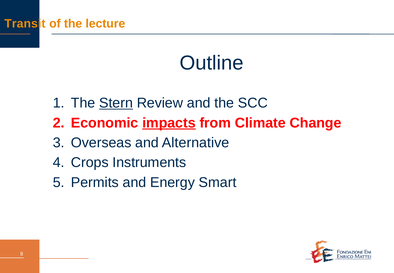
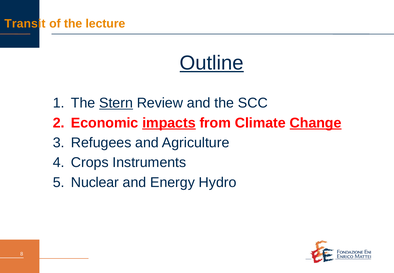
Outline underline: none -> present (212, 63)
Change underline: none -> present (316, 123)
Overseas: Overseas -> Refugees (101, 143)
Alternative: Alternative -> Agriculture (196, 143)
Permits: Permits -> Nuclear (95, 182)
Smart: Smart -> Hydro (218, 182)
